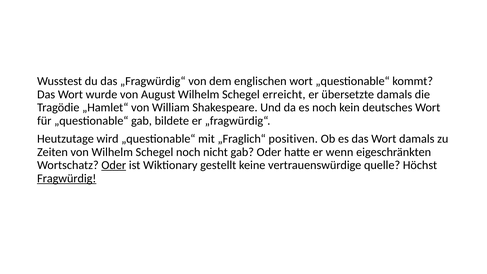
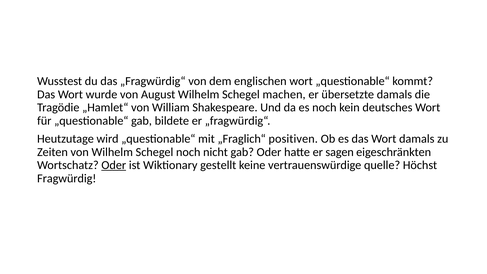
erreicht: erreicht -> machen (284, 94)
wenn: wenn -> sagen (340, 152)
Fragwürdig underline: present -> none (67, 178)
